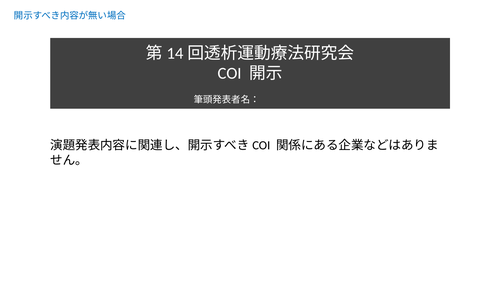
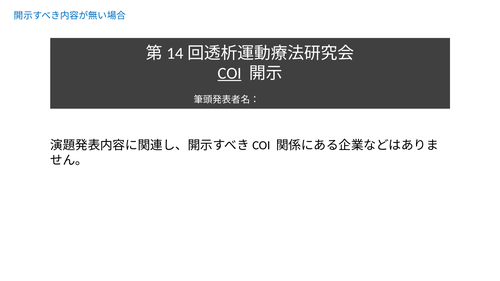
COI underline: none -> present (230, 73)
